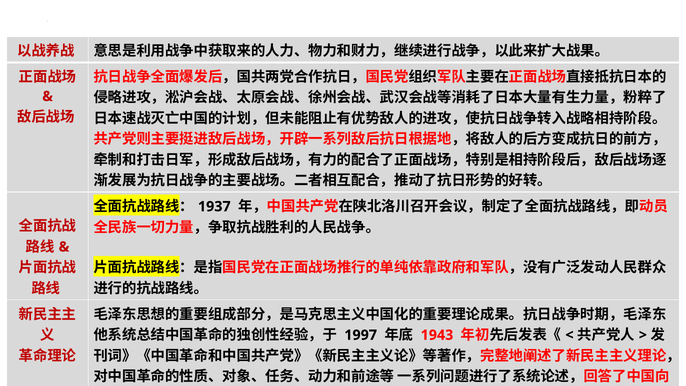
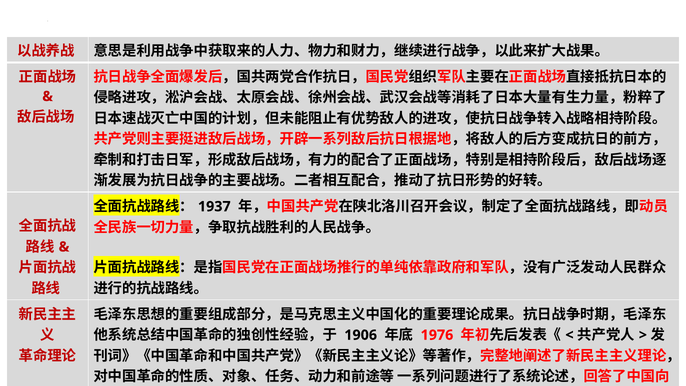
1997: 1997 -> 1906 (361, 335)
1943: 1943 -> 1976 (437, 335)
